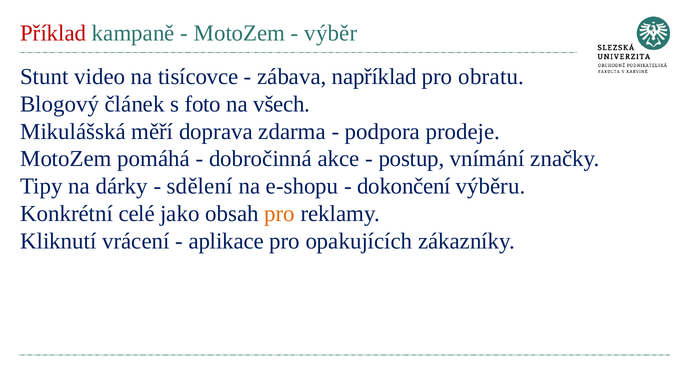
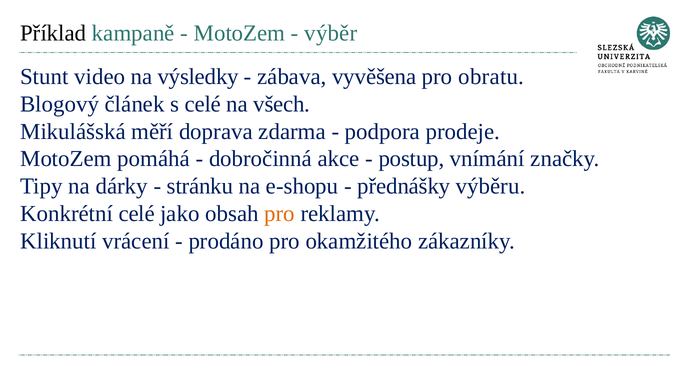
Příklad colour: red -> black (53, 33)
tisícovce: tisícovce -> výsledky (198, 77)
například: například -> vyvěšena (374, 77)
s foto: foto -> celé (203, 104)
sdělení: sdělení -> stránku (200, 187)
dokončení: dokončení -> přednášky (404, 187)
aplikace: aplikace -> prodáno (226, 242)
opakujících: opakujících -> okamžitého (359, 242)
